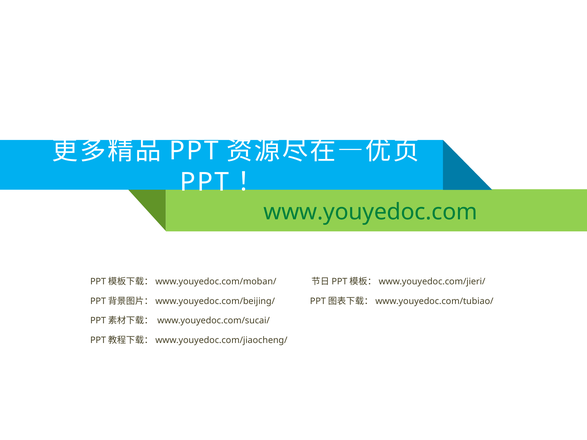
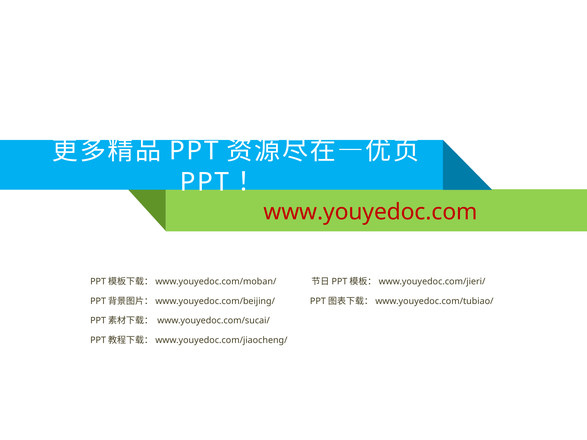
www.youyedoc.com colour: green -> red (371, 212)
